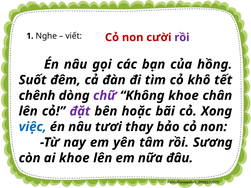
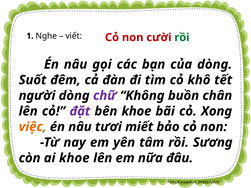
rồi colour: purple -> green (182, 37)
của hồng: hồng -> dòng (215, 64)
chênh: chênh -> người (37, 96)
Không khoe: khoe -> buồn (184, 96)
bên hoặc: hoặc -> khoe (136, 111)
việc colour: blue -> orange (33, 127)
thay: thay -> miết (139, 127)
